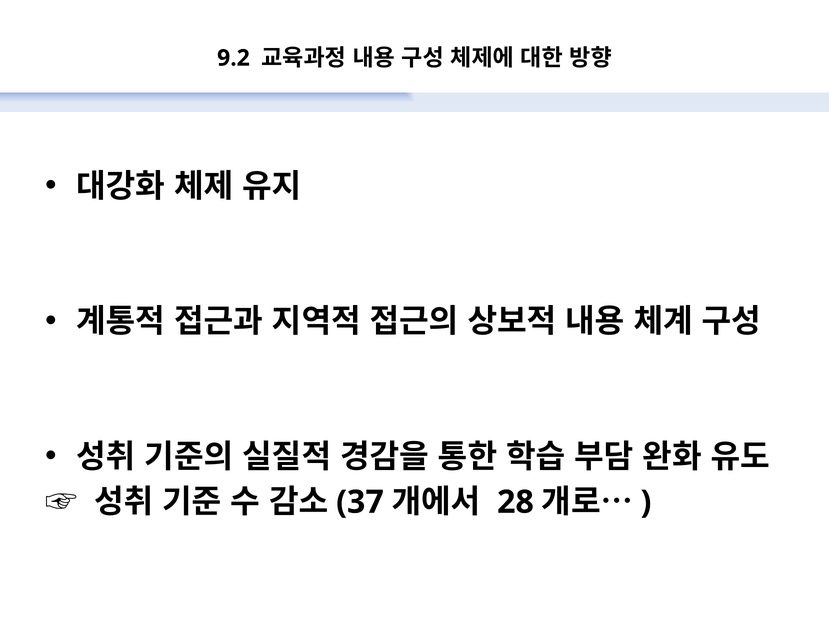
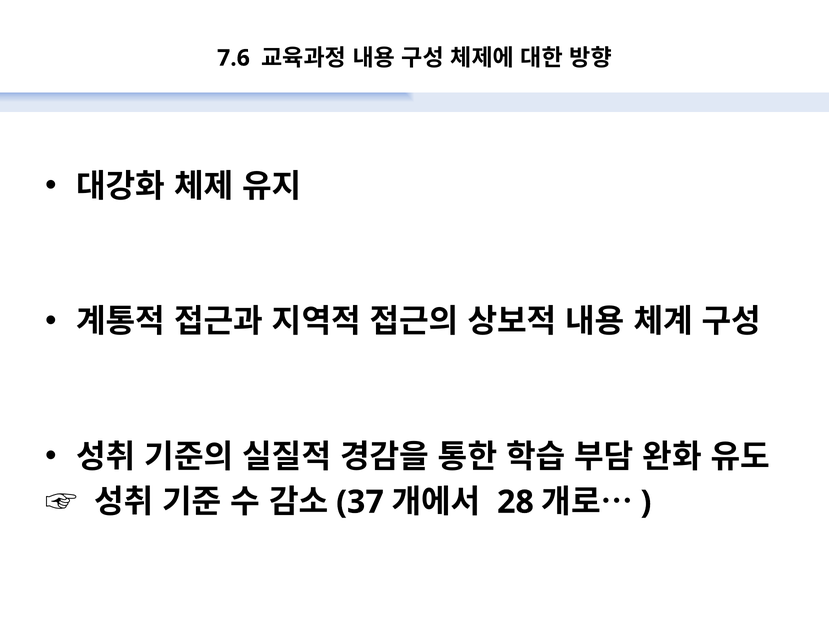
9.2: 9.2 -> 7.6 (233, 58)
